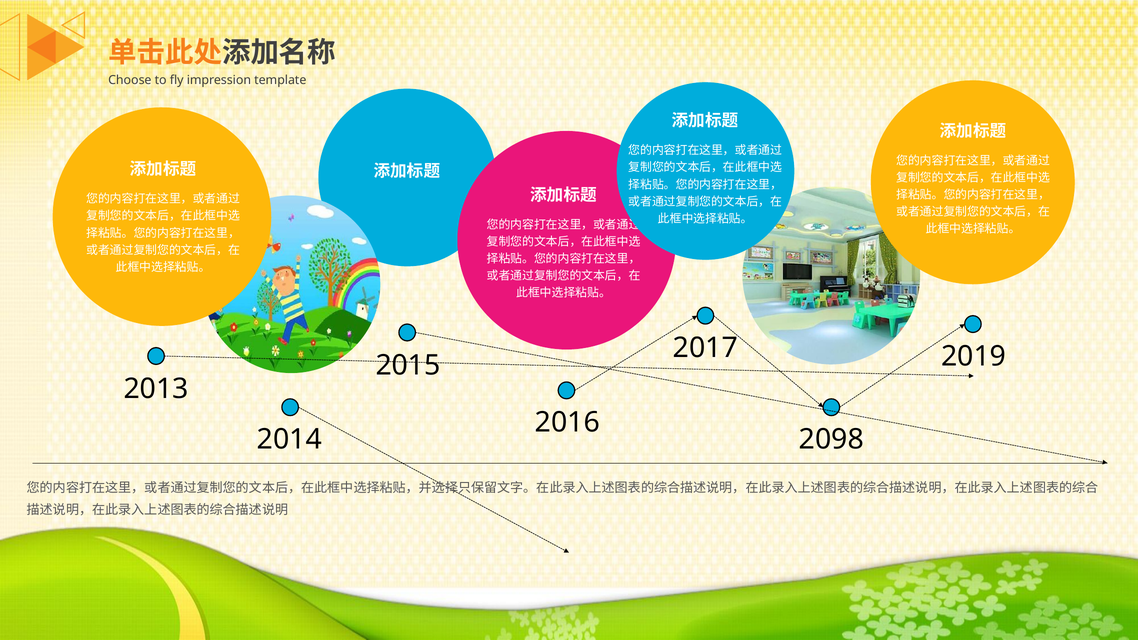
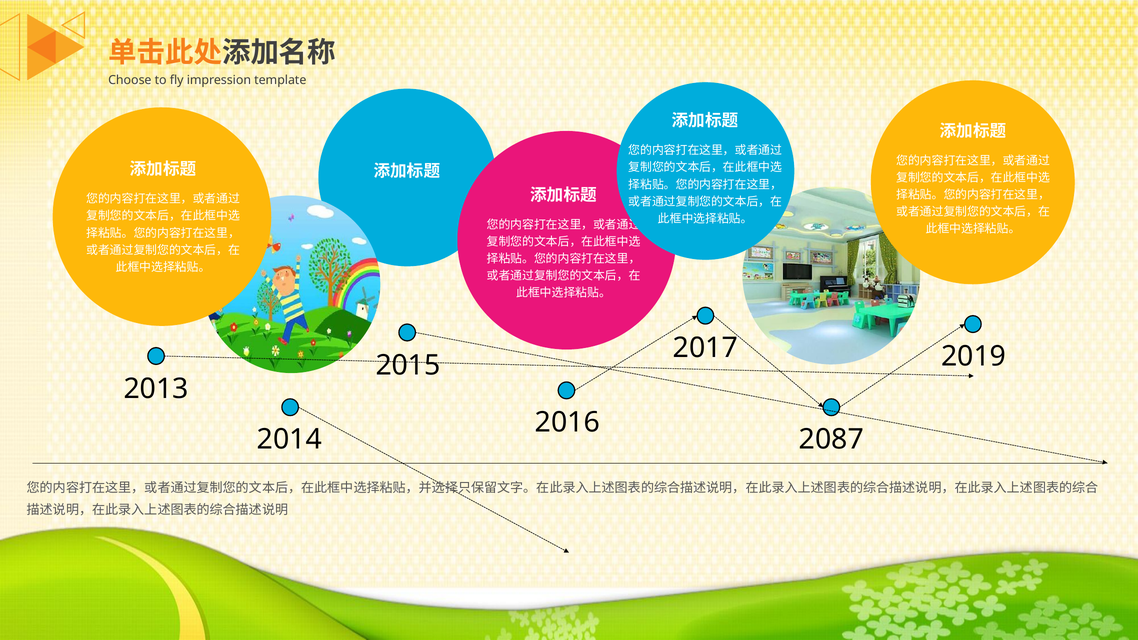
2098: 2098 -> 2087 (831, 439)
